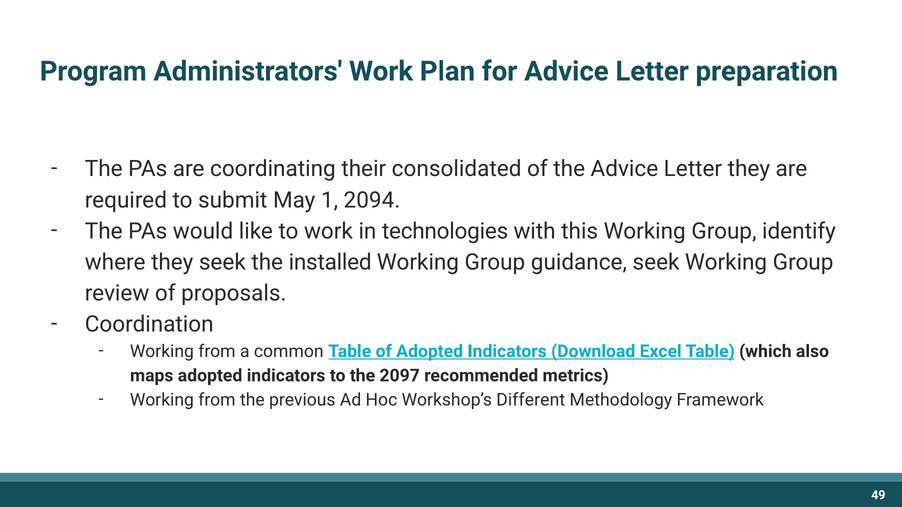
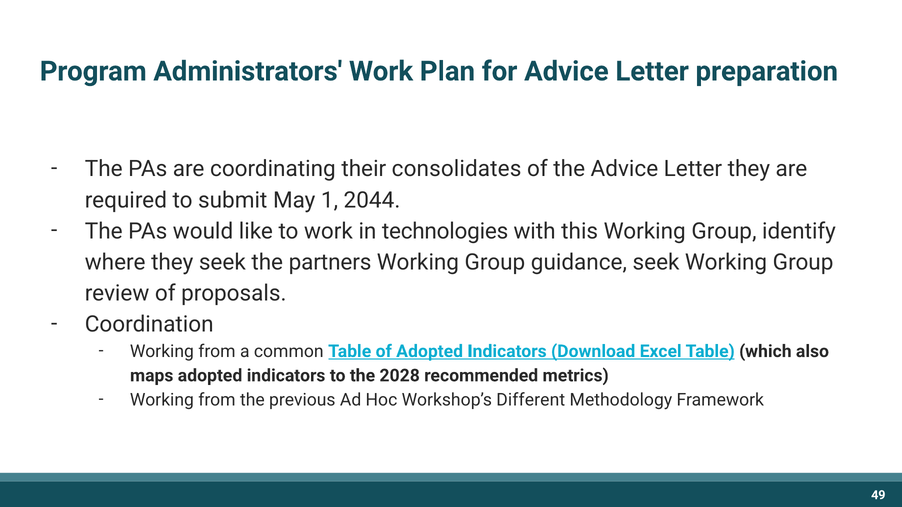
consolidated: consolidated -> consolidates (457, 169)
2094: 2094 -> 2044 (372, 200)
installed: installed -> partners (330, 262)
2097: 2097 -> 2028 (400, 376)
